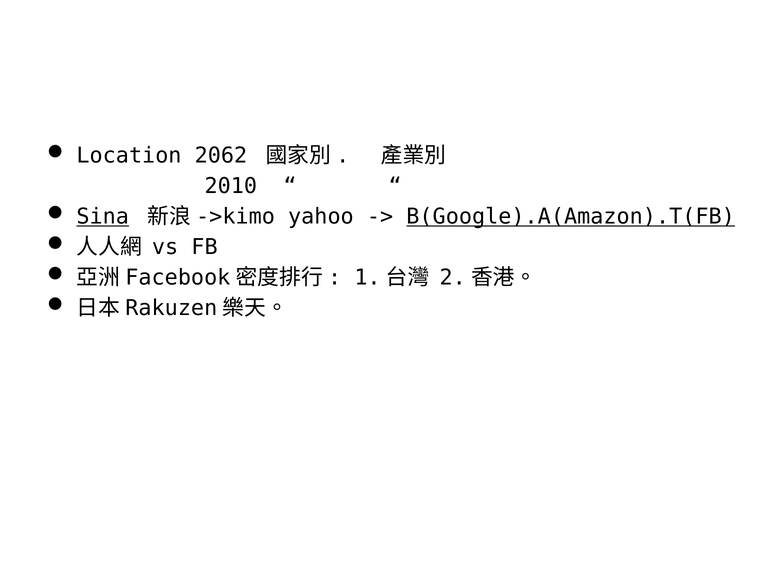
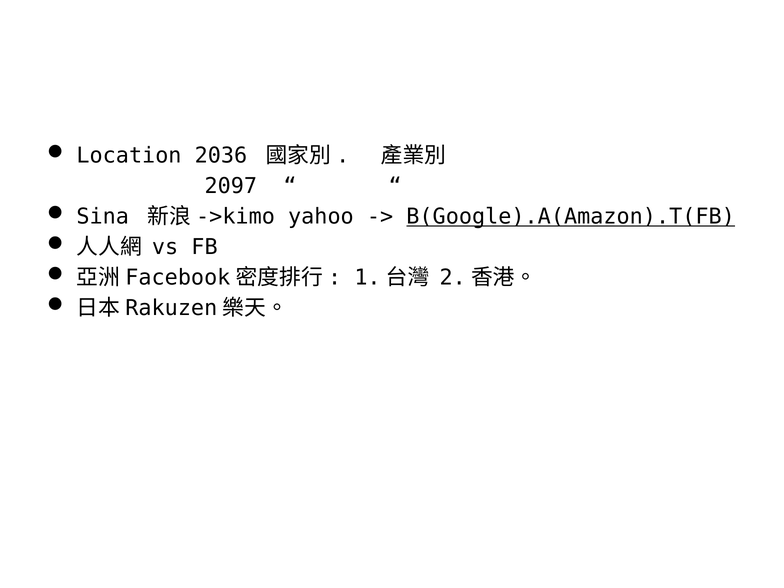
2062: 2062 -> 2036 (221, 156)
2010: 2010 -> 2097 (231, 186)
Sina underline: present -> none (103, 217)
